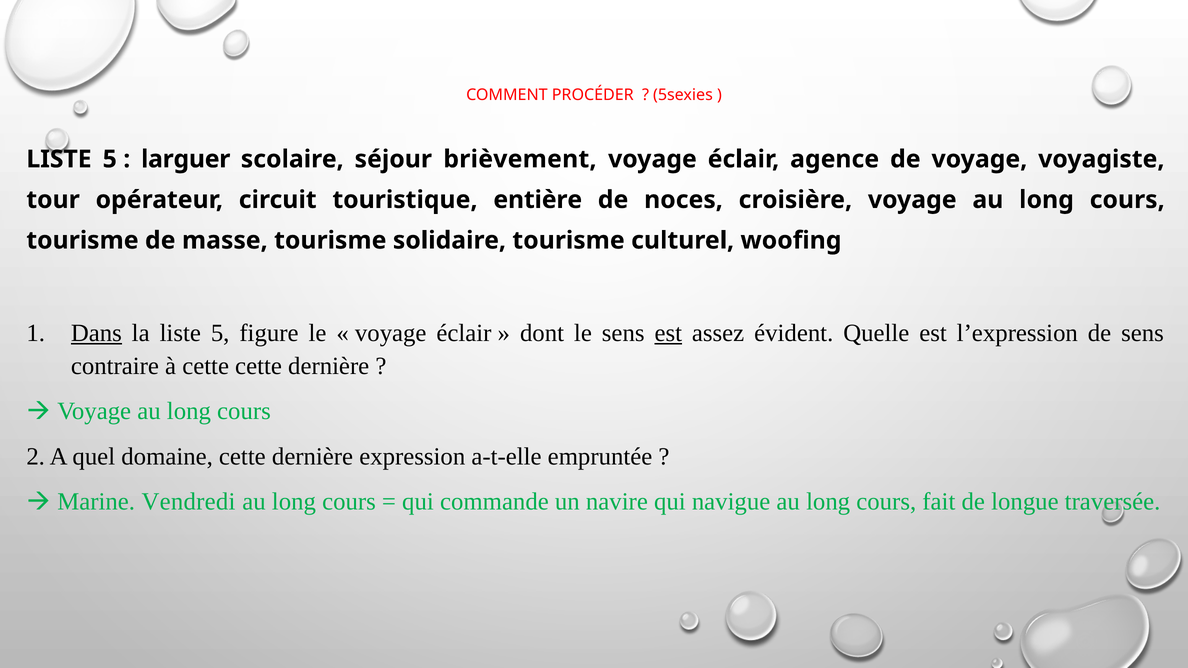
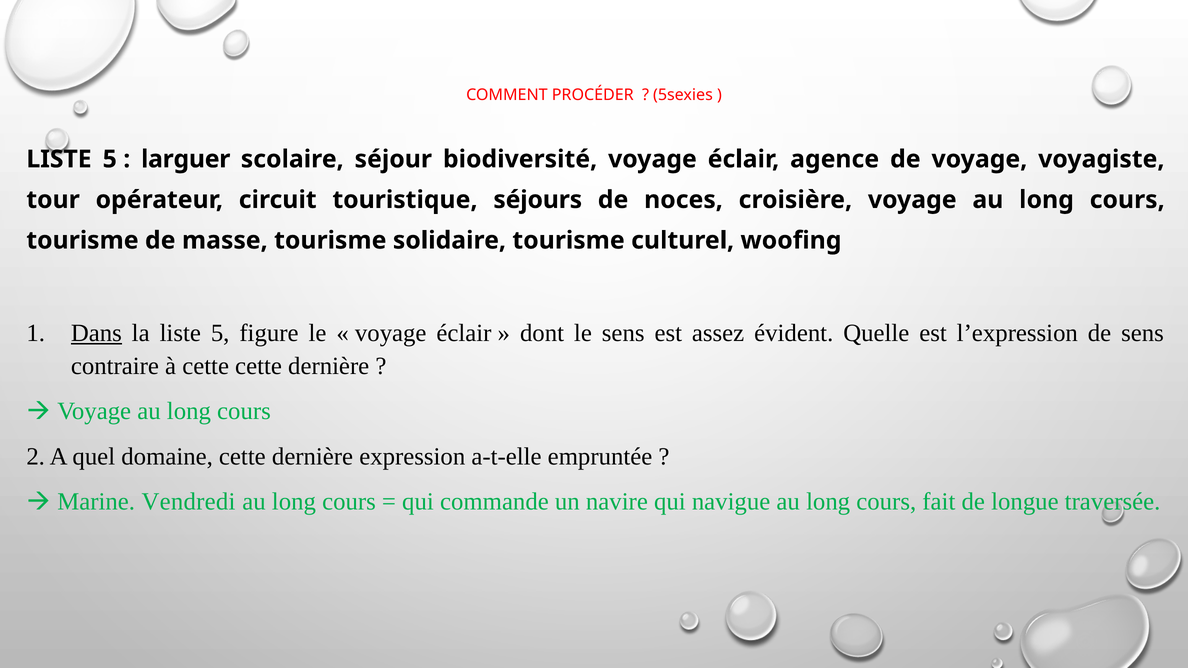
brièvement: brièvement -> biodiversité (520, 159)
entière: entière -> séjours (538, 200)
est underline: present -> none (668, 333)
